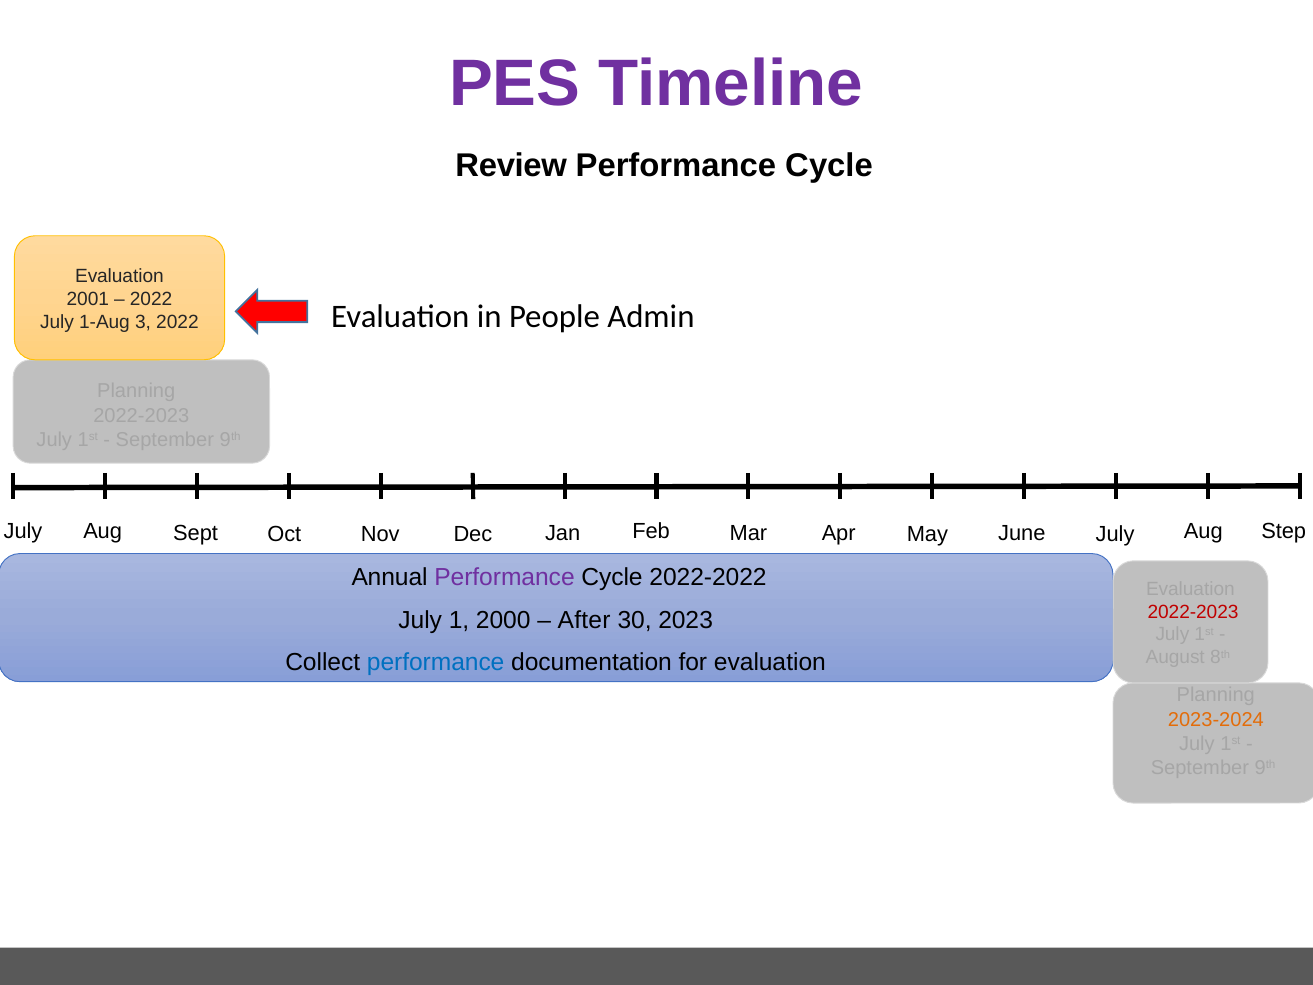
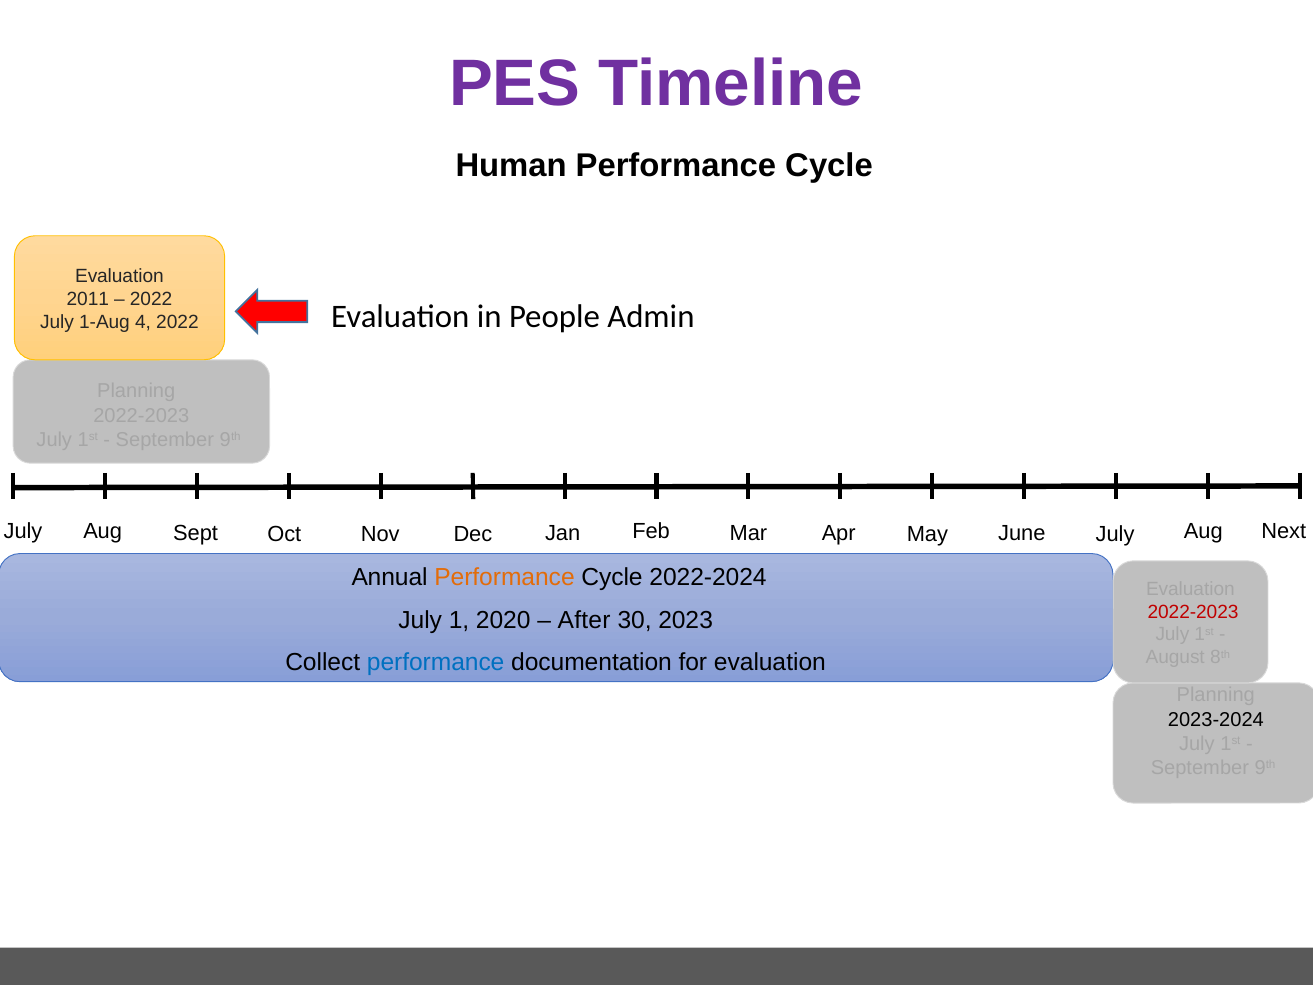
Review: Review -> Human (511, 166)
2001: 2001 -> 2011 (88, 299)
3: 3 -> 4 (143, 322)
Step: Step -> Next (1284, 531)
Performance colour: purple -> orange (505, 578)
2022-2022: 2022-2022 -> 2022-2024 (708, 578)
2000: 2000 -> 2020 (503, 620)
2023-2024 colour: orange -> black (1216, 719)
